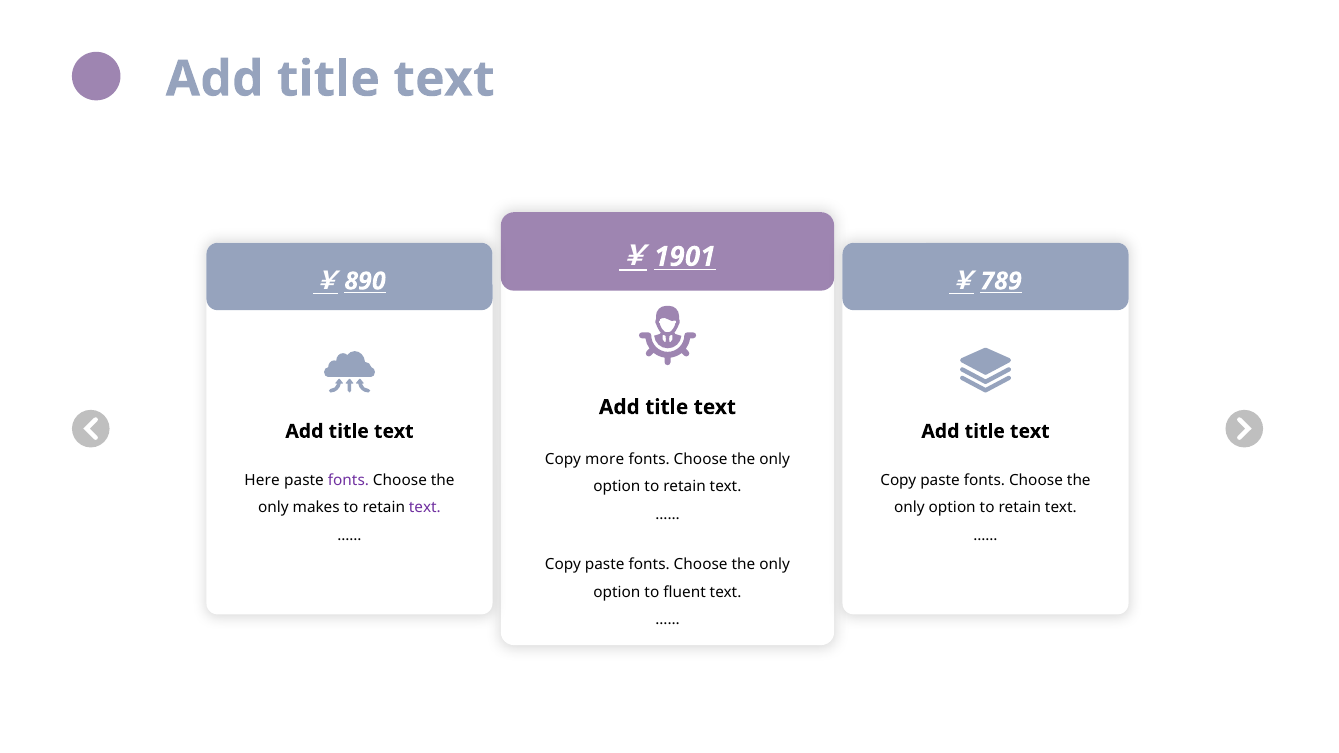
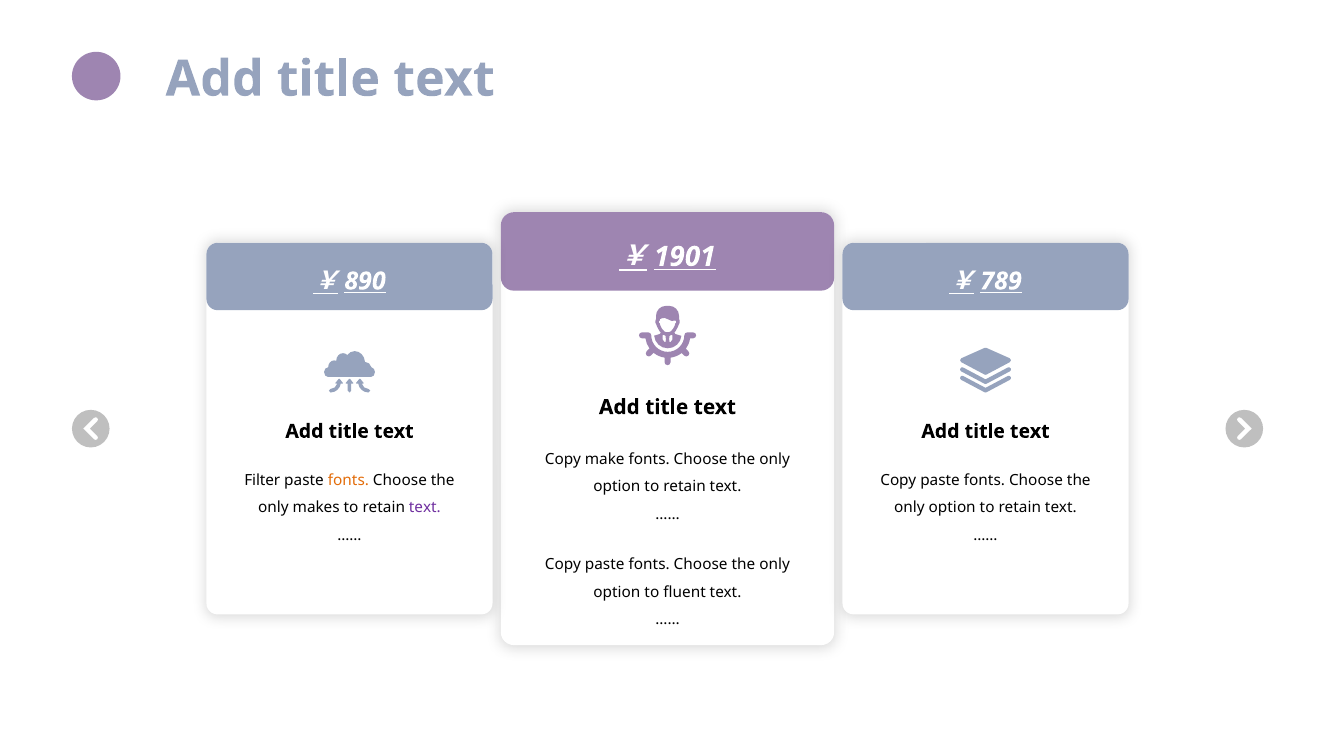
more: more -> make (605, 459)
Here: Here -> Filter (262, 480)
fonts colour: purple -> orange (348, 480)
